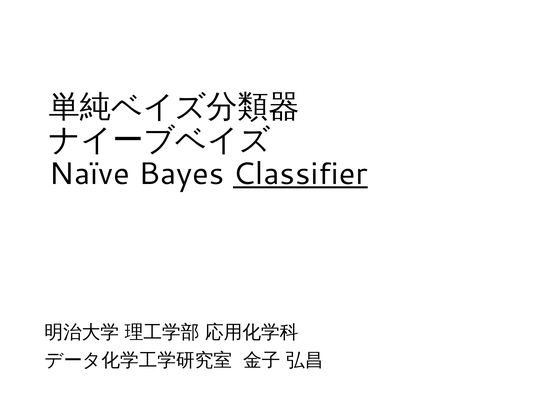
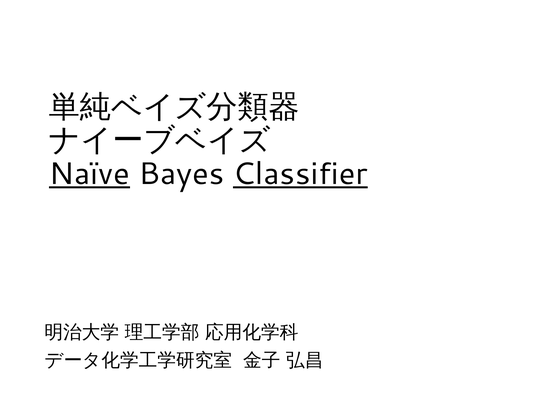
Naïve underline: none -> present (89, 174)
